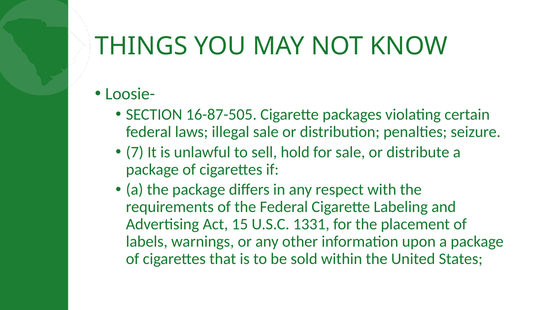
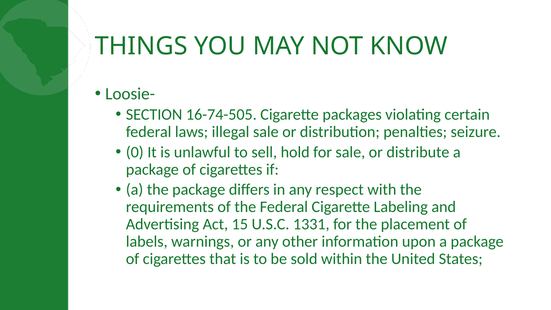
16-87-505: 16-87-505 -> 16-74-505 (221, 115)
7: 7 -> 0 (135, 152)
